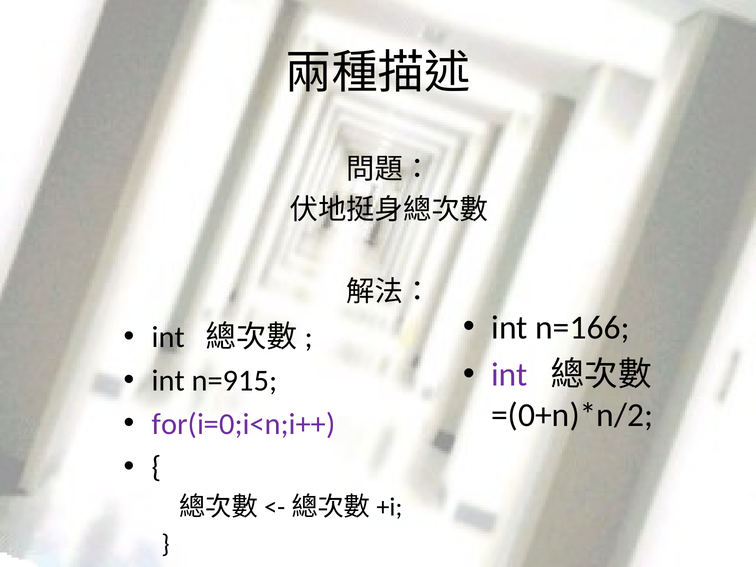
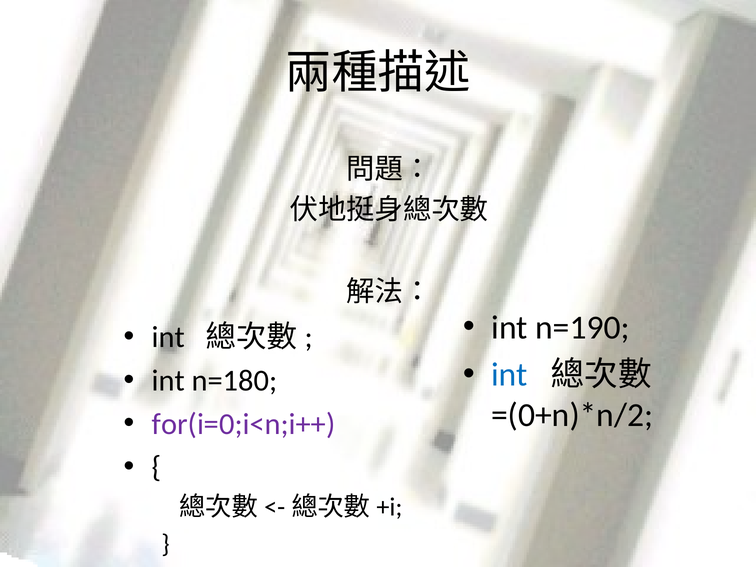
n=166: n=166 -> n=190 (582, 328)
int colour: purple -> blue (510, 375)
n=915: n=915 -> n=180 (235, 381)
